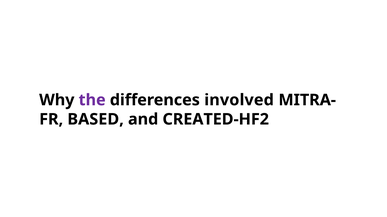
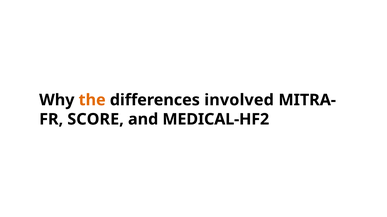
the colour: purple -> orange (92, 100)
BASED: BASED -> SCORE (96, 120)
CREATED-HF2: CREATED-HF2 -> MEDICAL-HF2 (216, 120)
